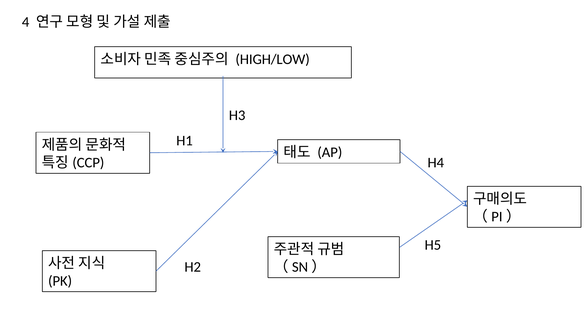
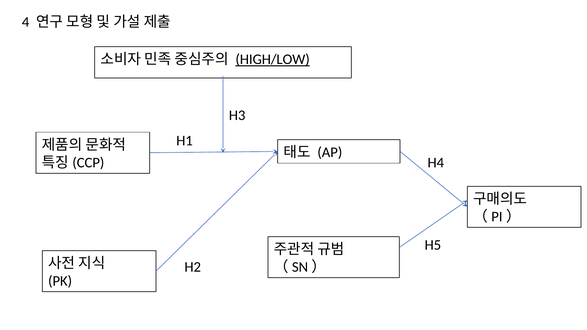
HIGH/LOW underline: none -> present (273, 60)
